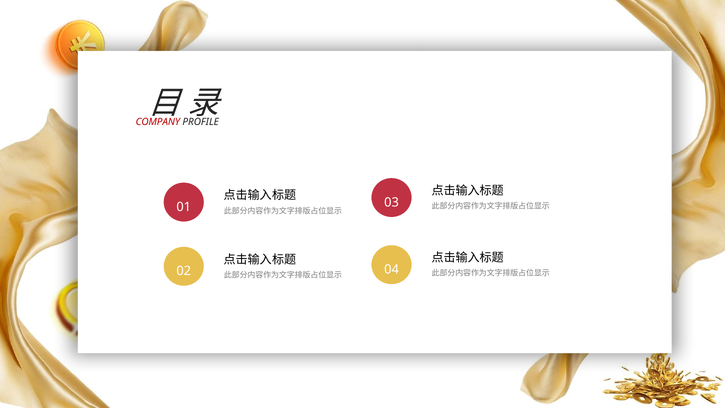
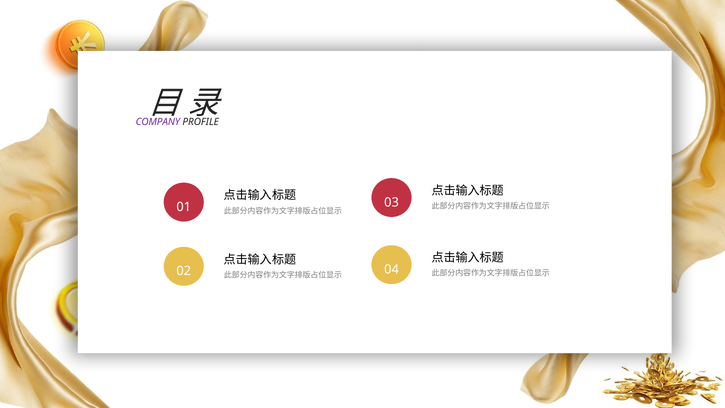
COMPANY colour: red -> purple (158, 122)
